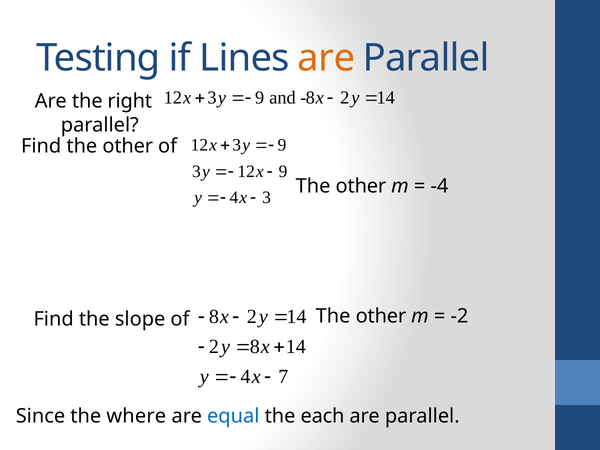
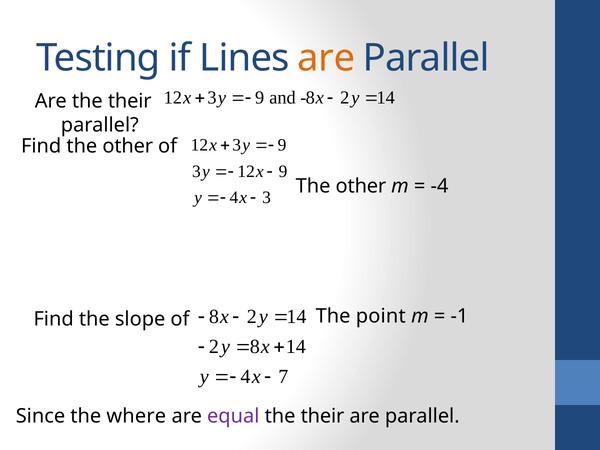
Are the right: right -> their (130, 101)
other: other -> point (381, 316)
-2: -2 -> -1 (459, 316)
equal colour: blue -> purple (233, 416)
each: each -> their (323, 416)
